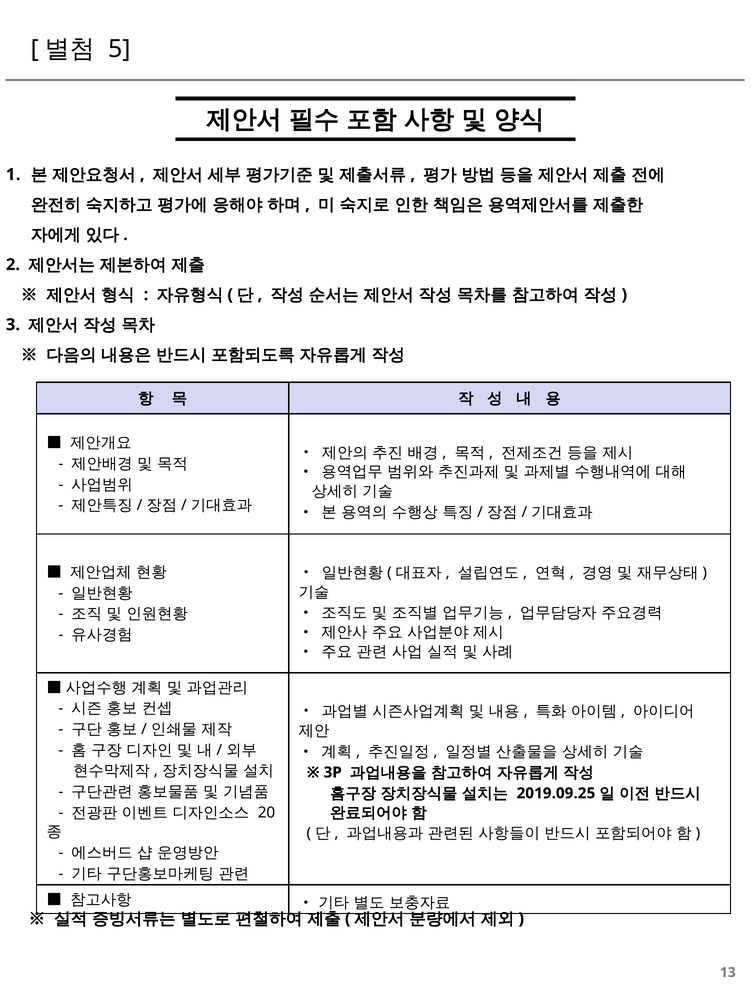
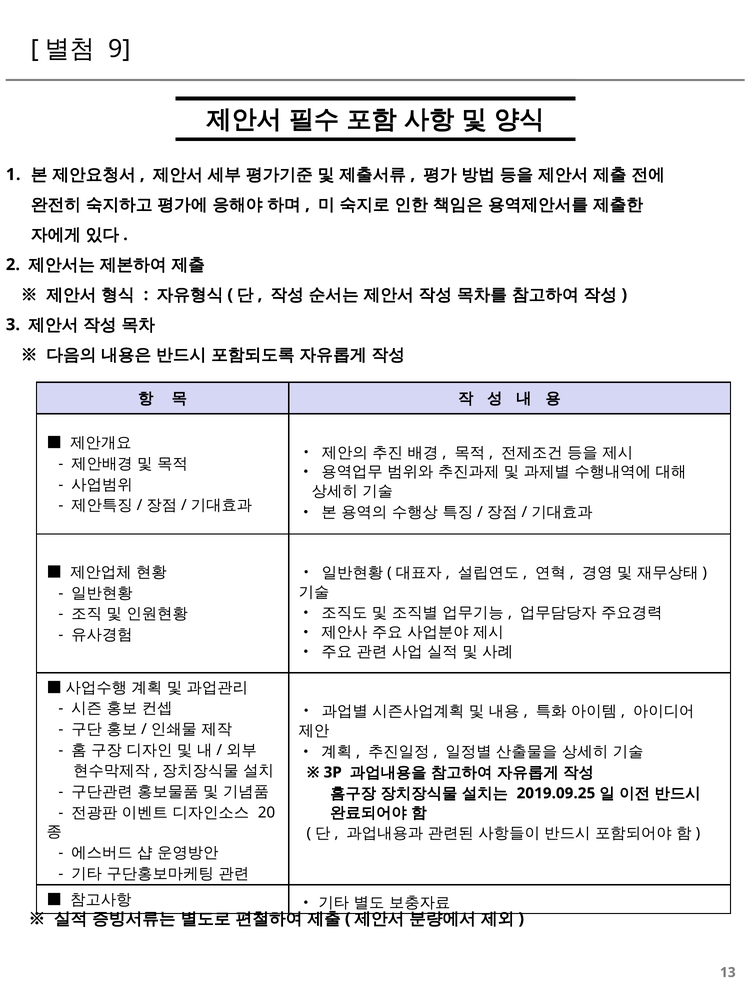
5: 5 -> 9 (119, 49)
